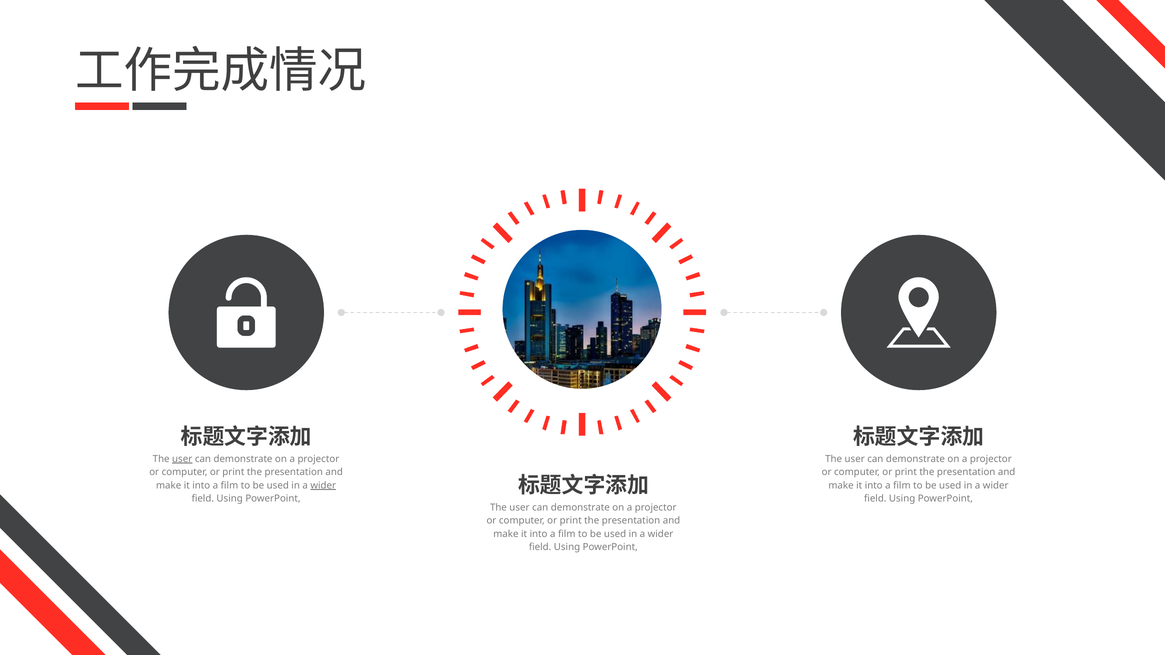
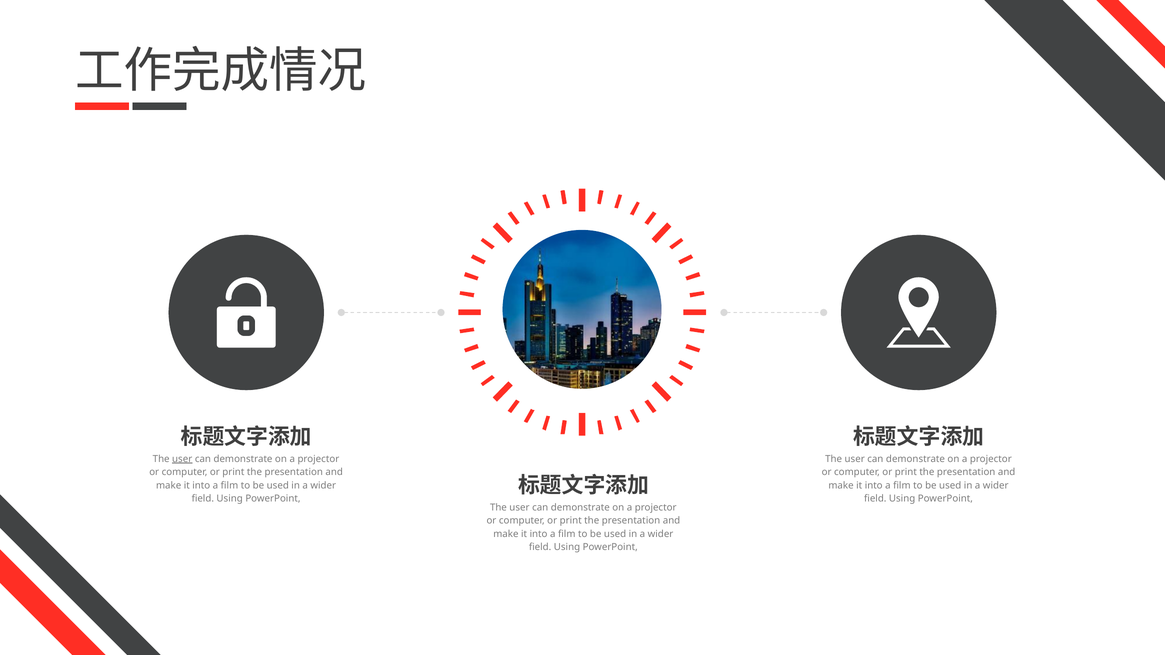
wider underline: present -> none (323, 486)
